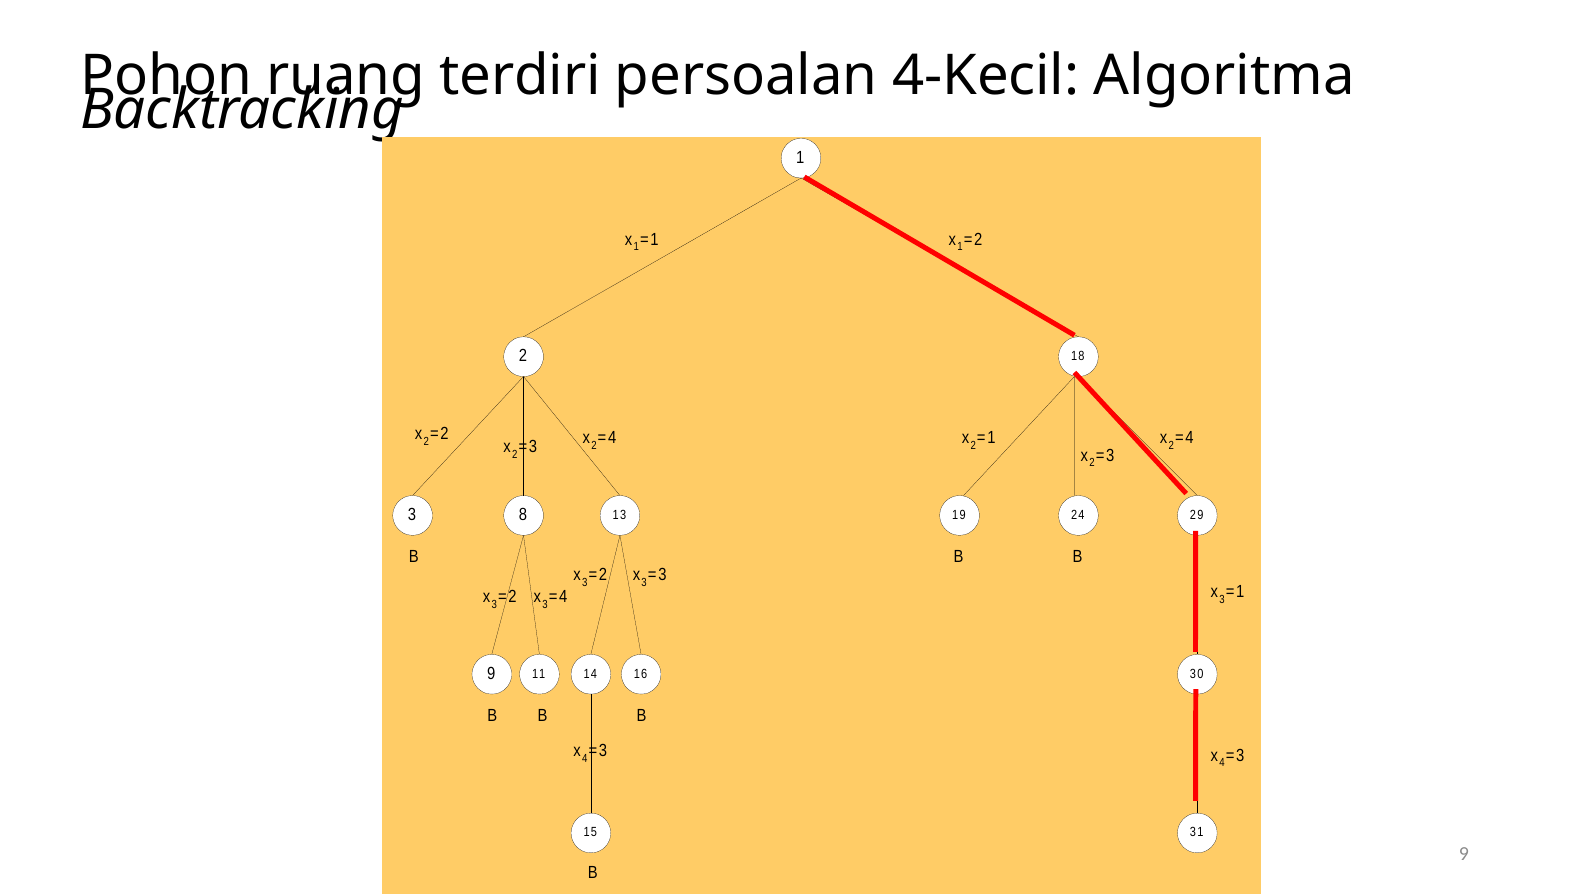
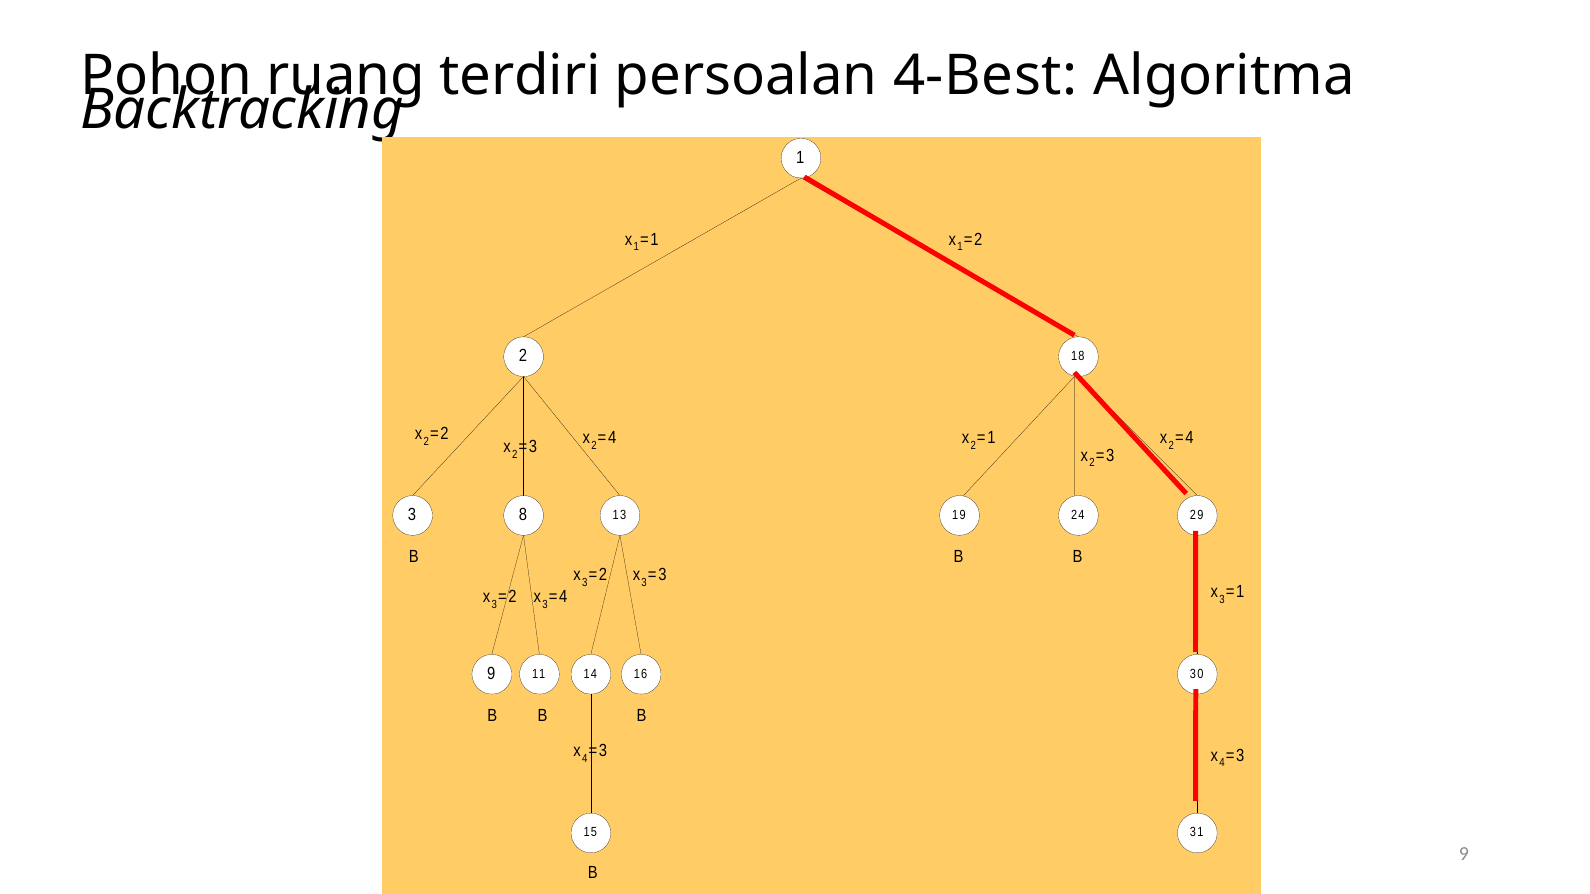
4-Kecil: 4-Kecil -> 4-Best (985, 76)
